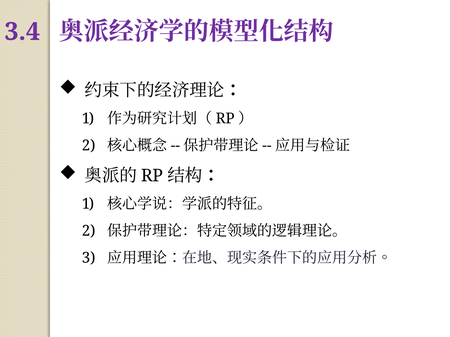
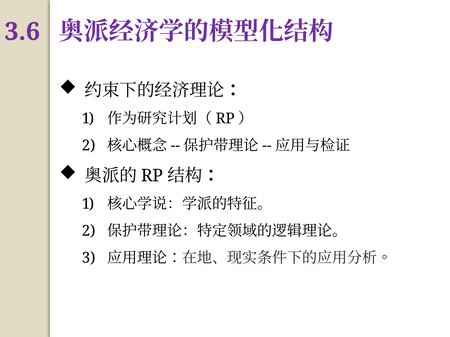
3.4: 3.4 -> 3.6 (22, 32)
